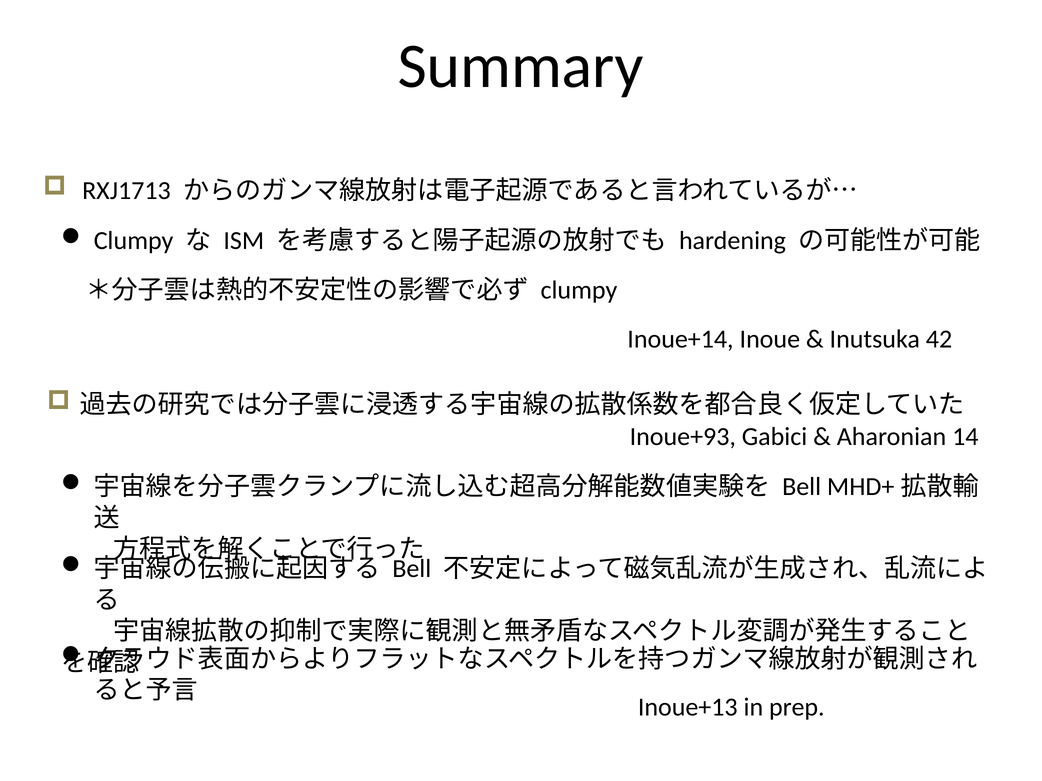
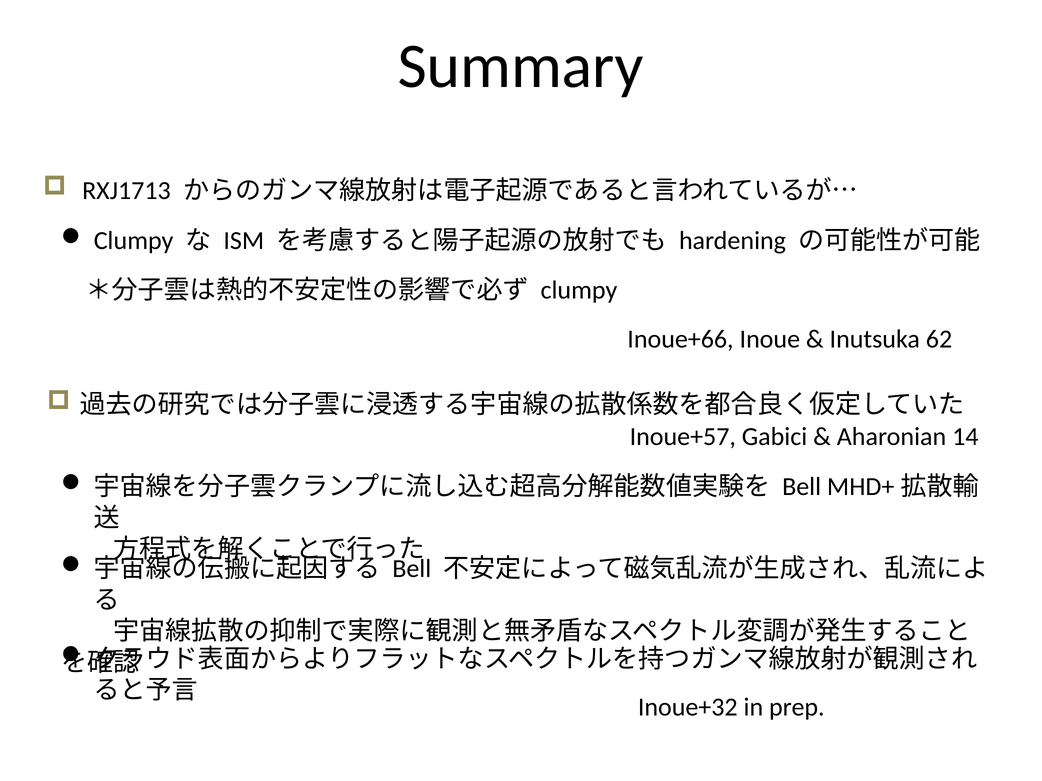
Inoue+14: Inoue+14 -> Inoue+66 (680, 339)
42: 42 -> 62 (939, 339)
Inoue+93: Inoue+93 -> Inoue+57 (683, 437)
Inoue+13: Inoue+13 -> Inoue+32 (688, 708)
